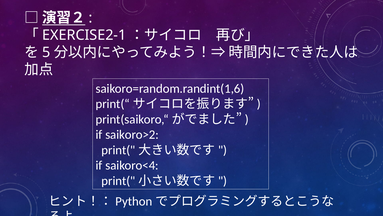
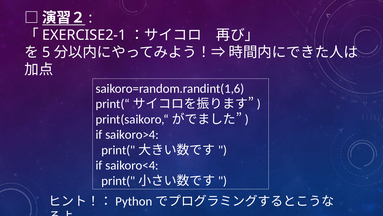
saikoro>2: saikoro>2 -> saikoro>4 (132, 134)
